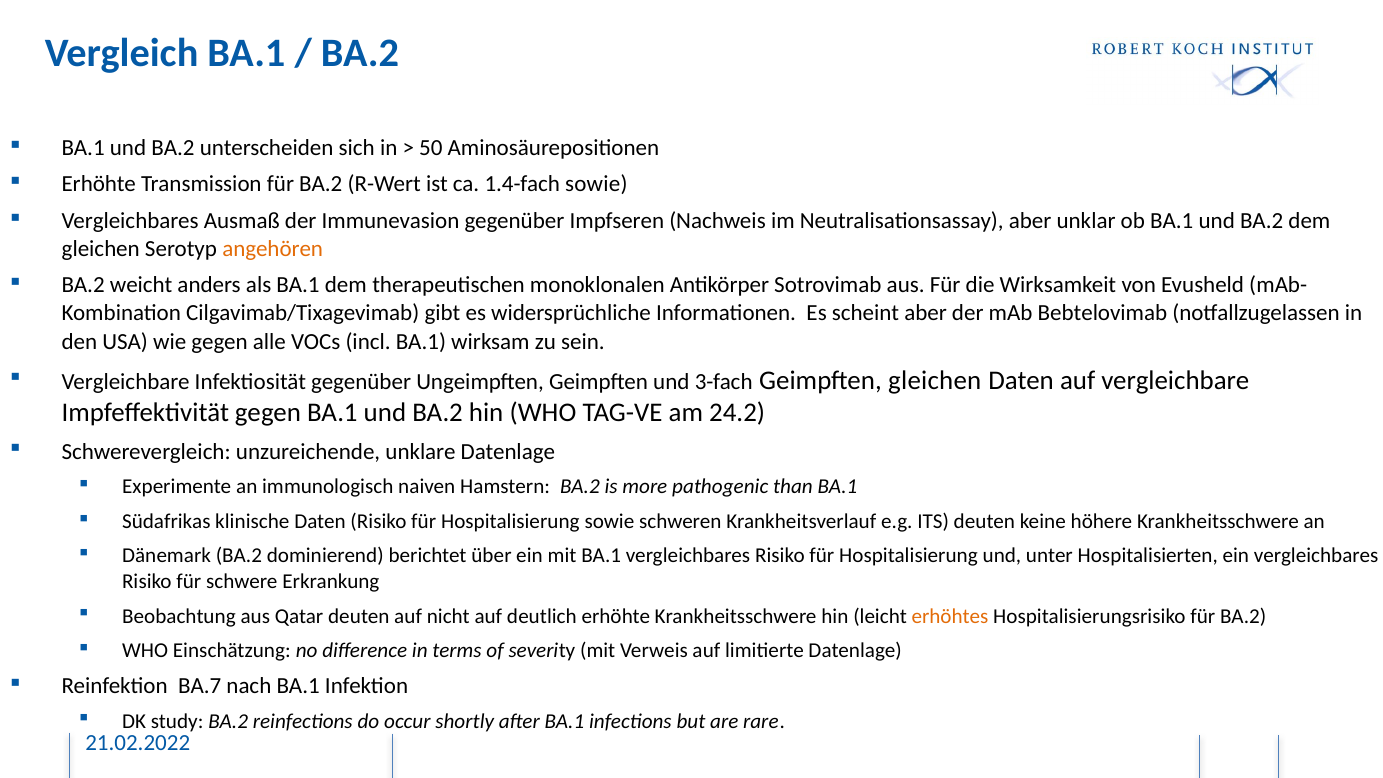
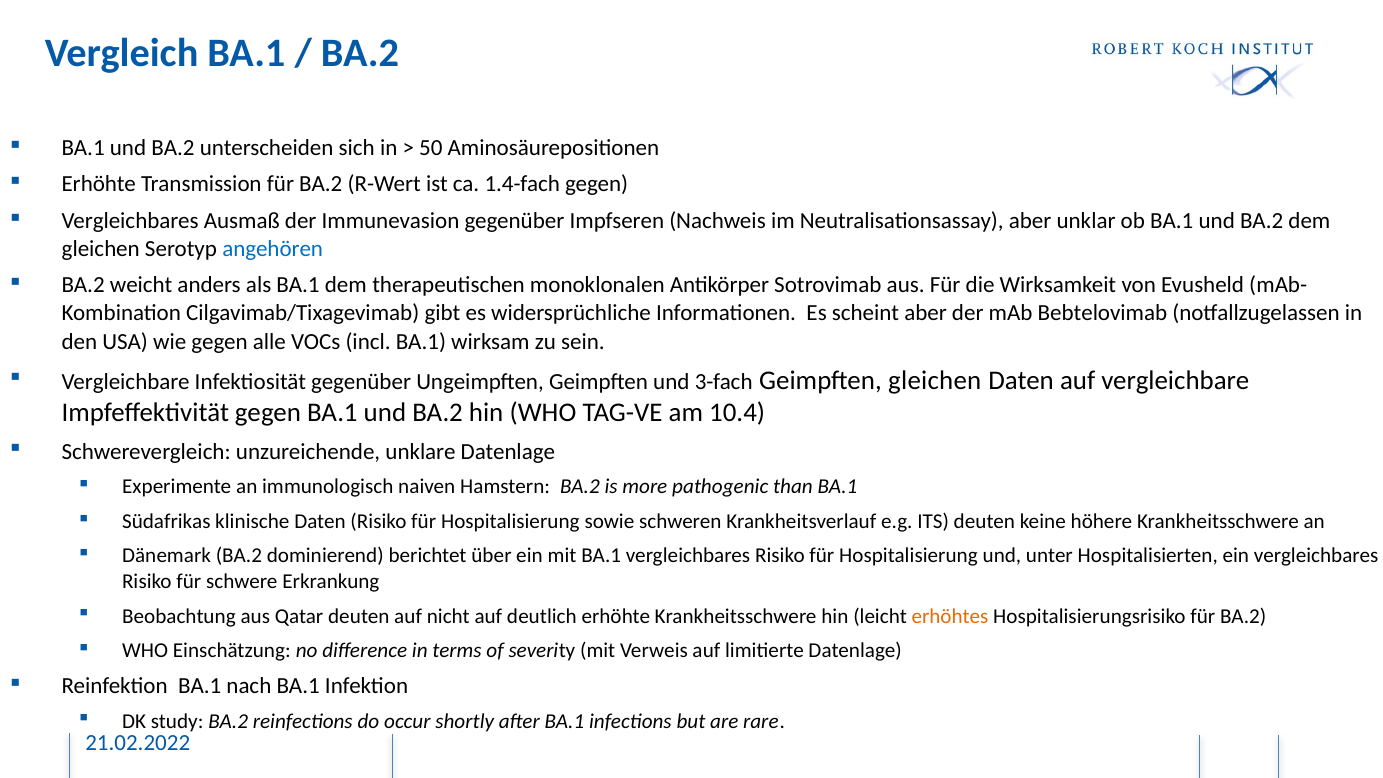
1.4-fach sowie: sowie -> gegen (597, 184)
angehören colour: orange -> blue (273, 249)
24.2: 24.2 -> 10.4 (737, 413)
Reinfektion BA.7: BA.7 -> BA.1 (200, 686)
